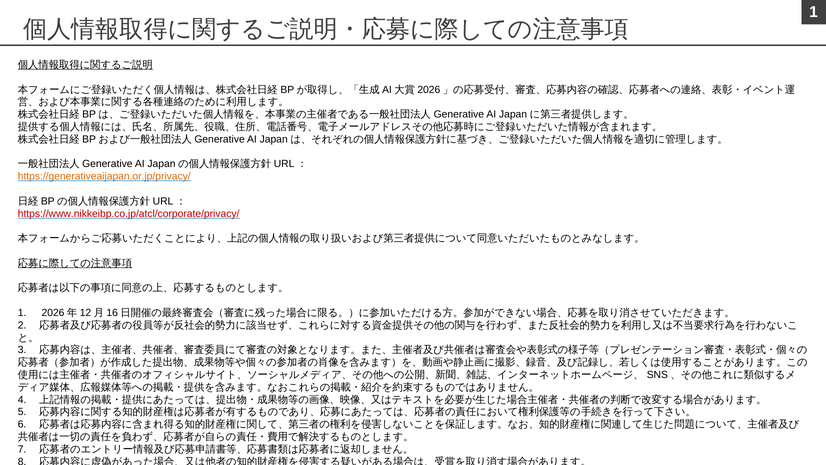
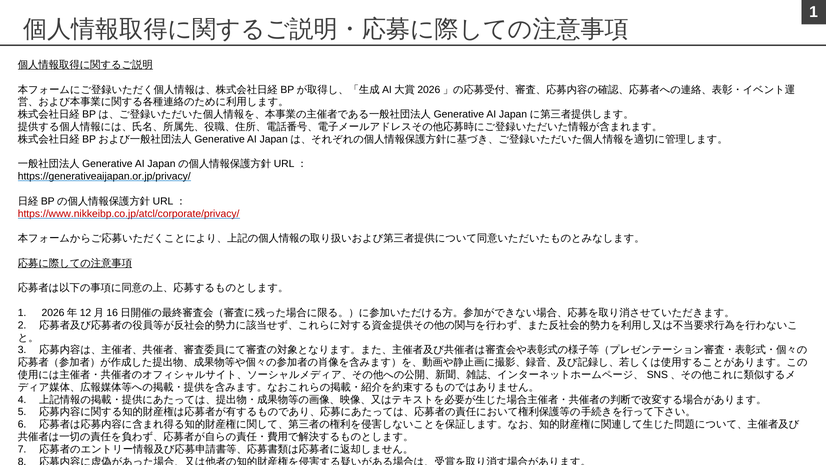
https://generativeaijapan.or.jp/privacy/ colour: orange -> black (104, 176)
